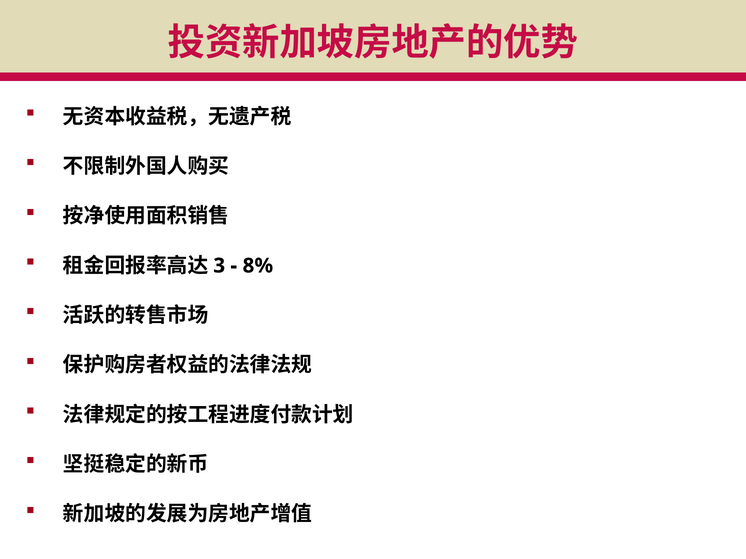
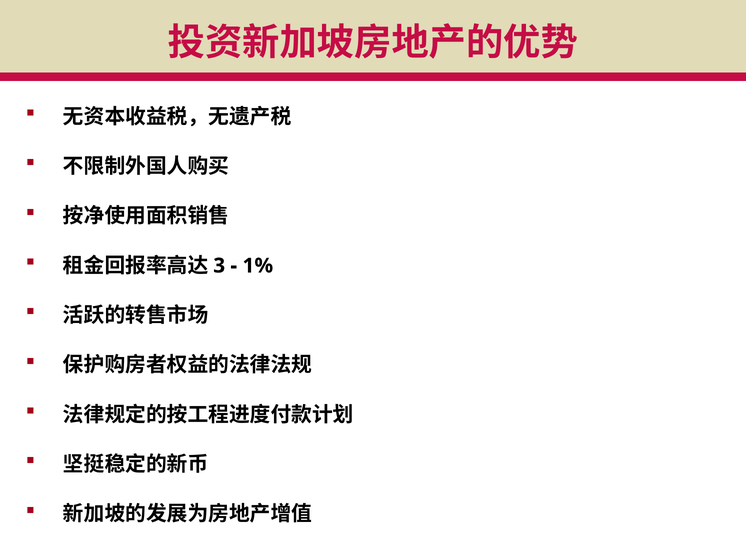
8%: 8% -> 1% (258, 266)
